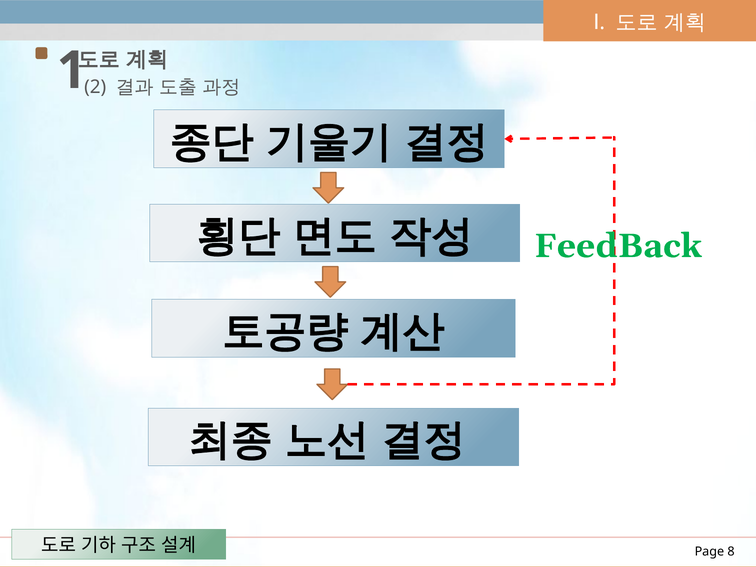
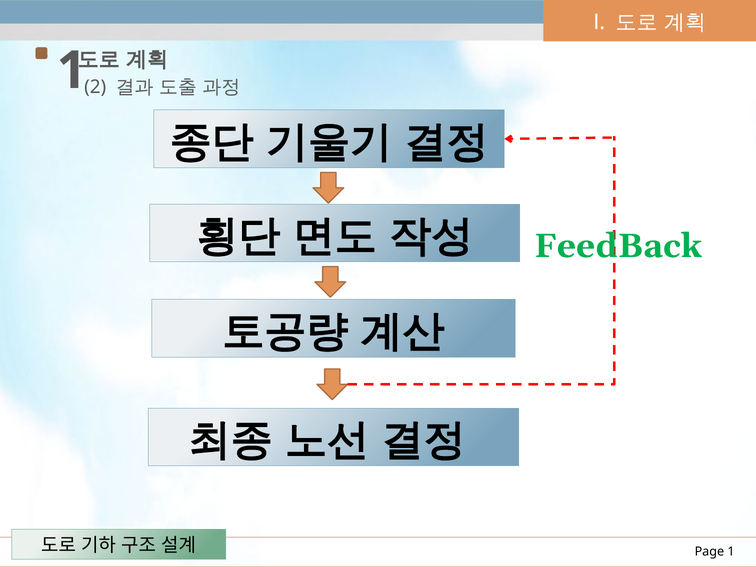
Page 8: 8 -> 1 (731, 552)
